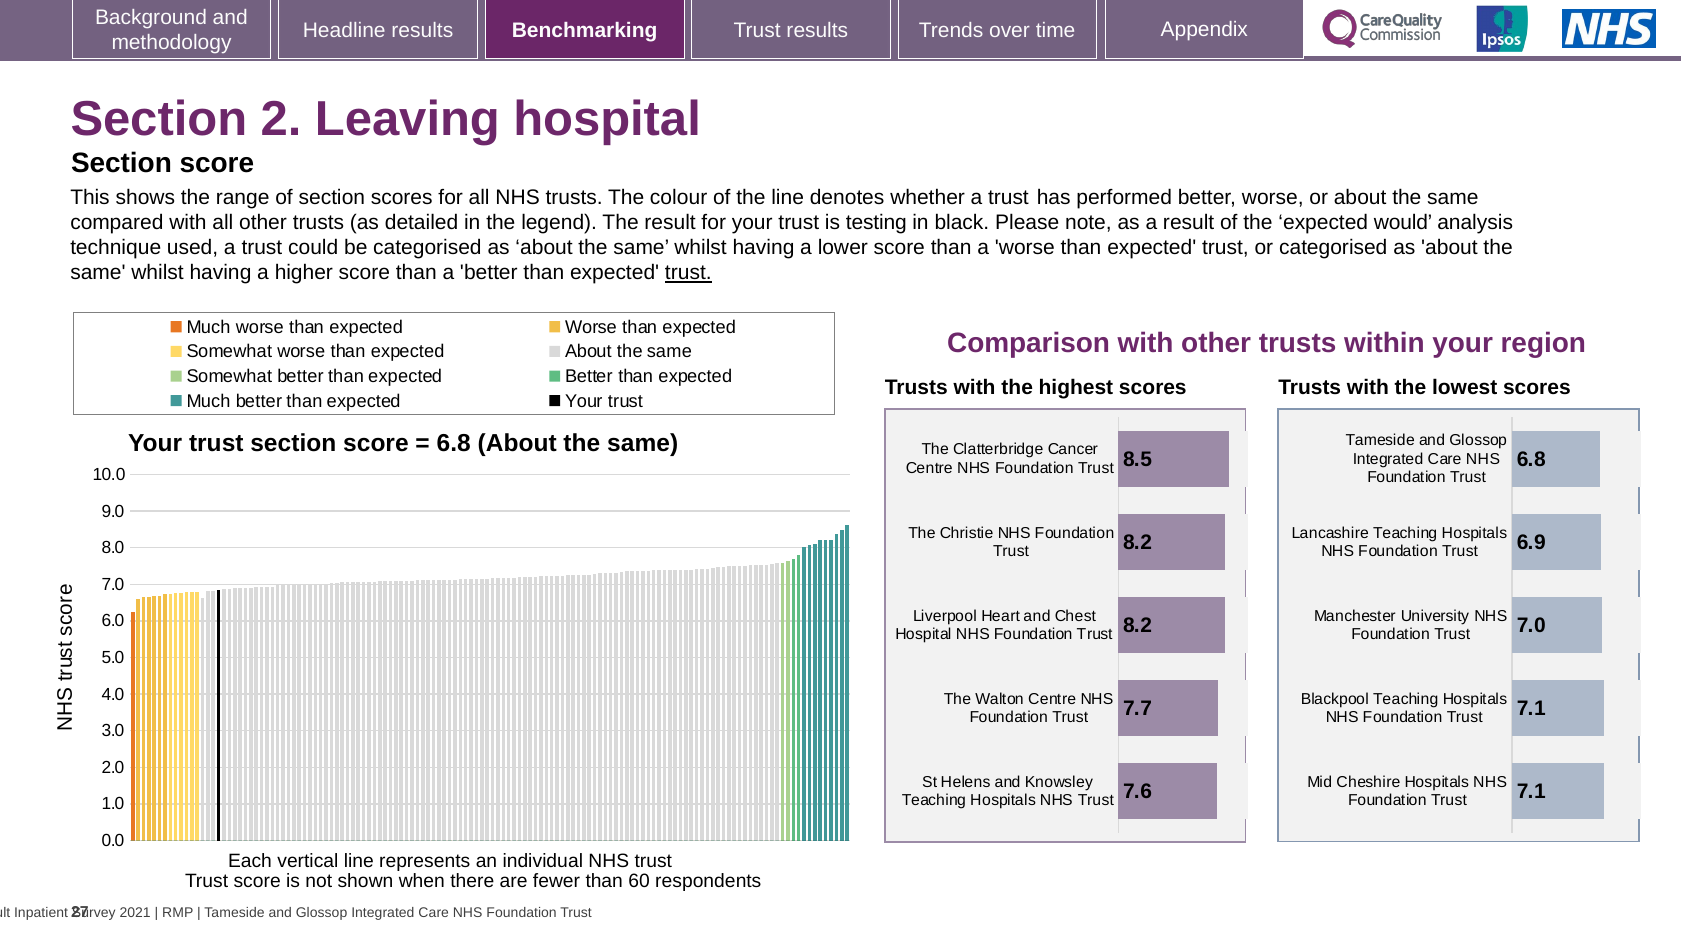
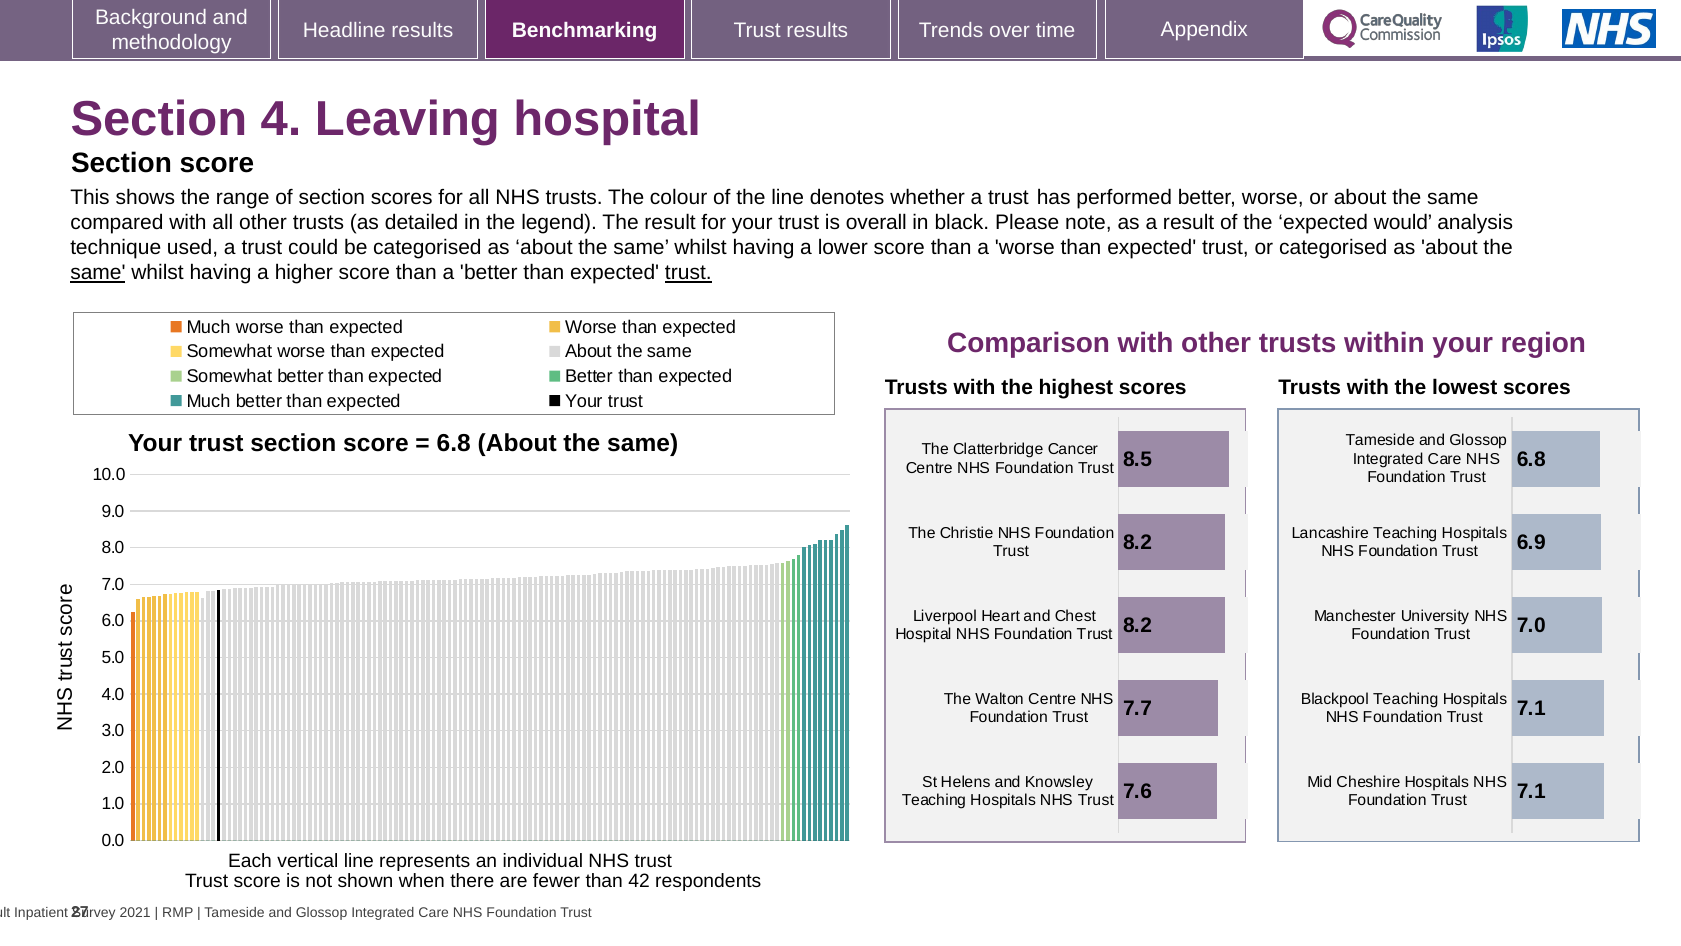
2: 2 -> 4 (281, 119)
testing: testing -> overall (876, 222)
same underline: none -> present (98, 273)
60: 60 -> 42 (639, 881)
